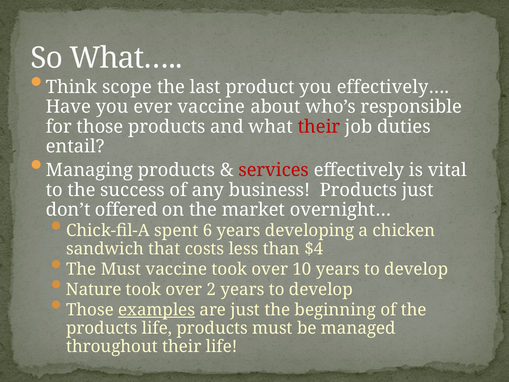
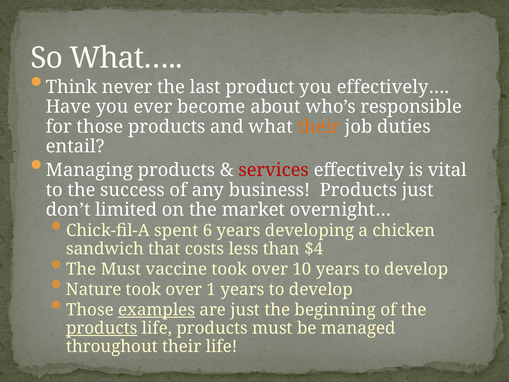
scope: scope -> never (127, 87)
ever vaccine: vaccine -> become (211, 107)
their colour: red -> orange (319, 127)
offered: offered -> limited (126, 210)
2: 2 -> 1 (211, 289)
products underline: none -> present (102, 328)
